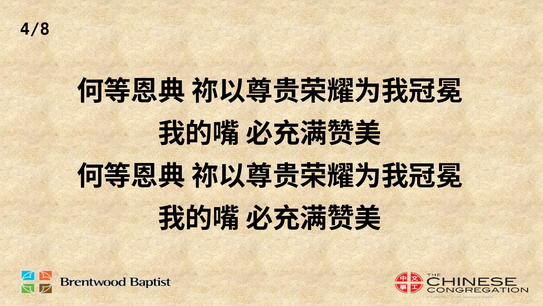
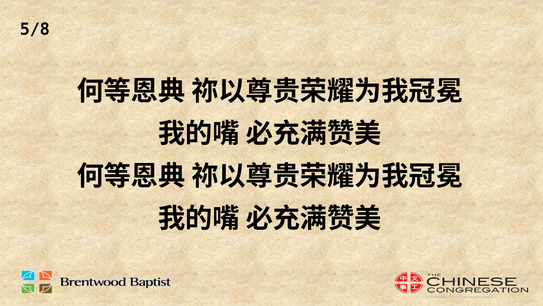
4/8: 4/8 -> 5/8 (35, 29)
